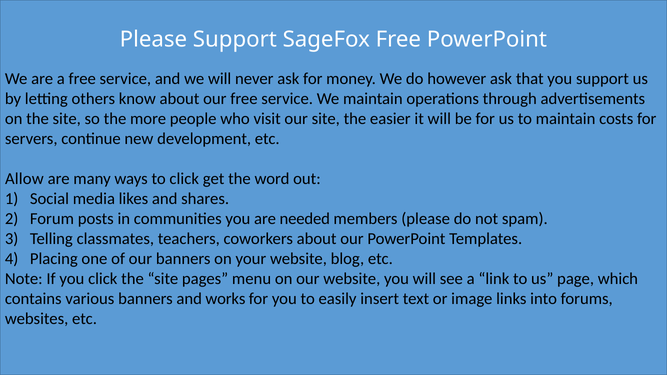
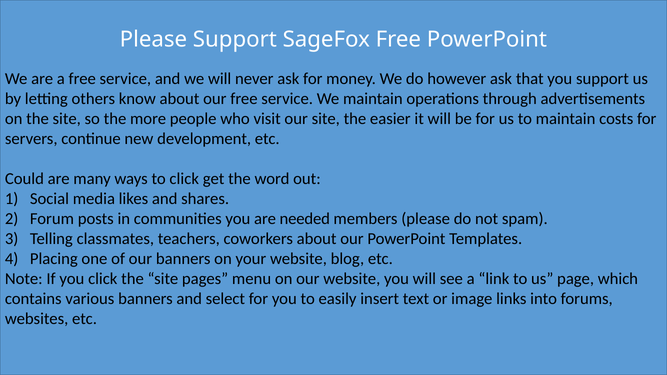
Allow: Allow -> Could (24, 179)
works: works -> select (225, 299)
